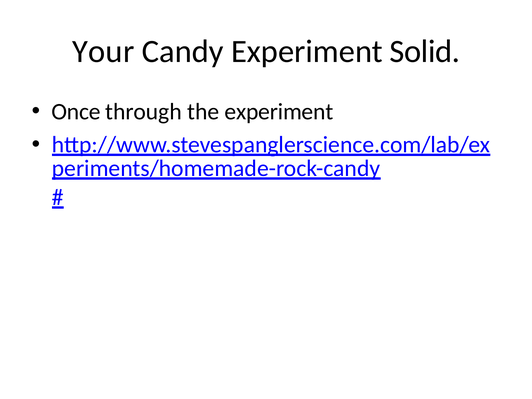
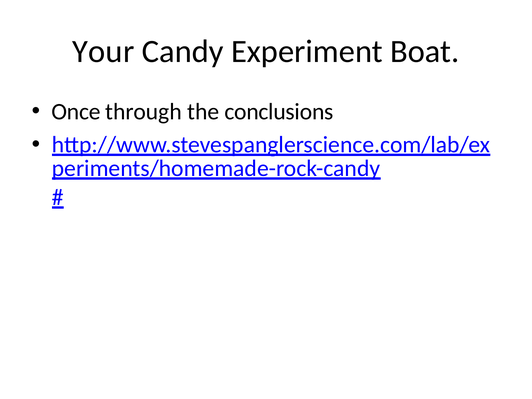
Solid: Solid -> Boat (425, 51)
the experiment: experiment -> conclusions (279, 112)
